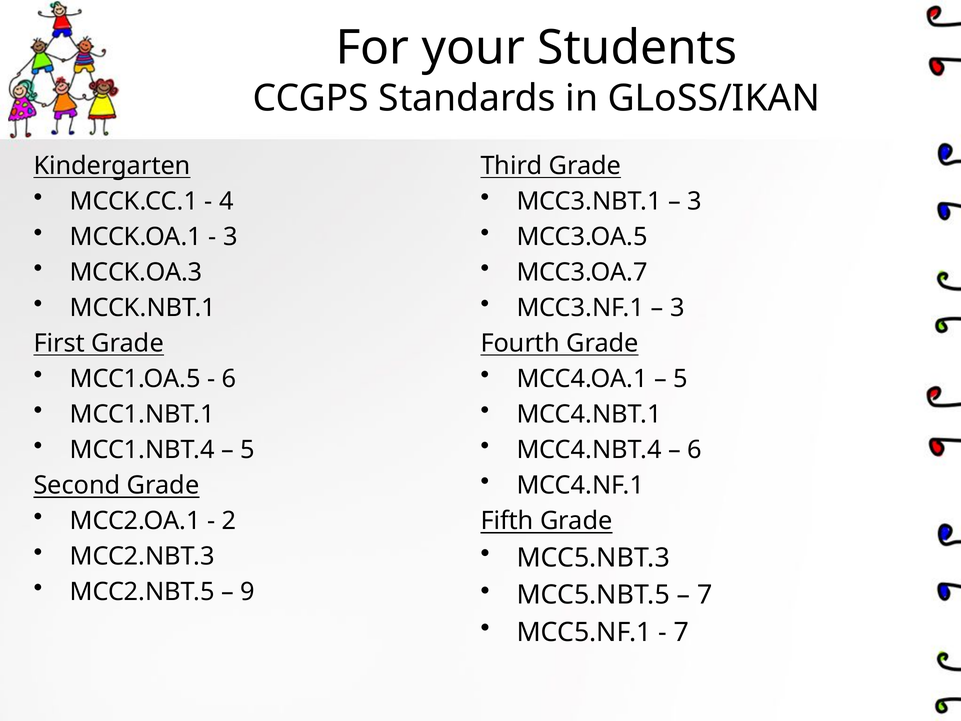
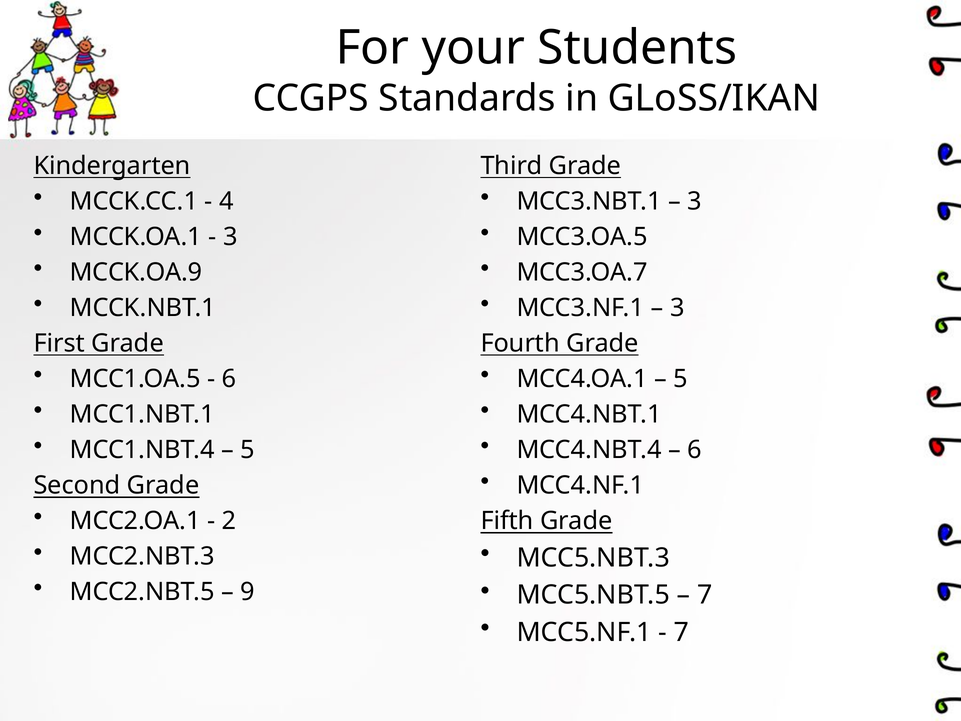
MCCK.OA.3: MCCK.OA.3 -> MCCK.OA.9 (136, 272)
